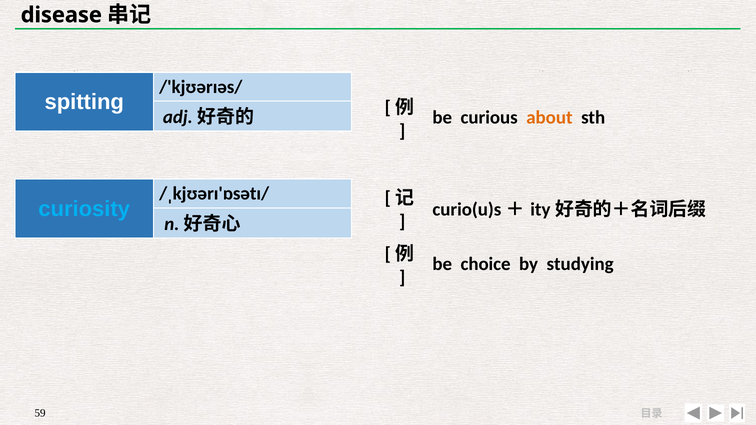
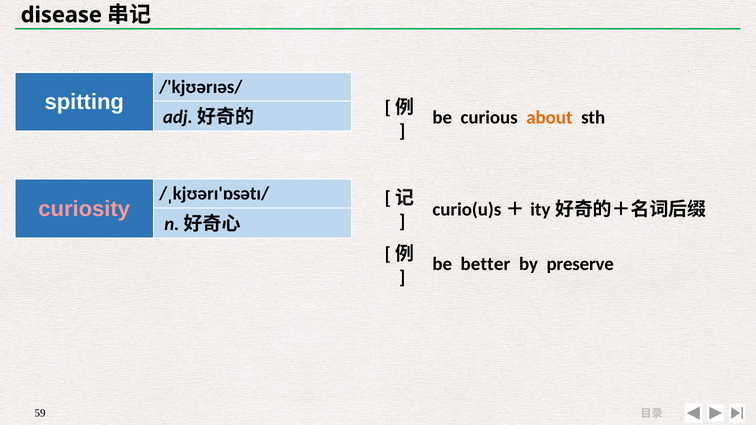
curiosity colour: light blue -> pink (84, 209)
choice: choice -> better (485, 264)
studying: studying -> preserve (580, 264)
